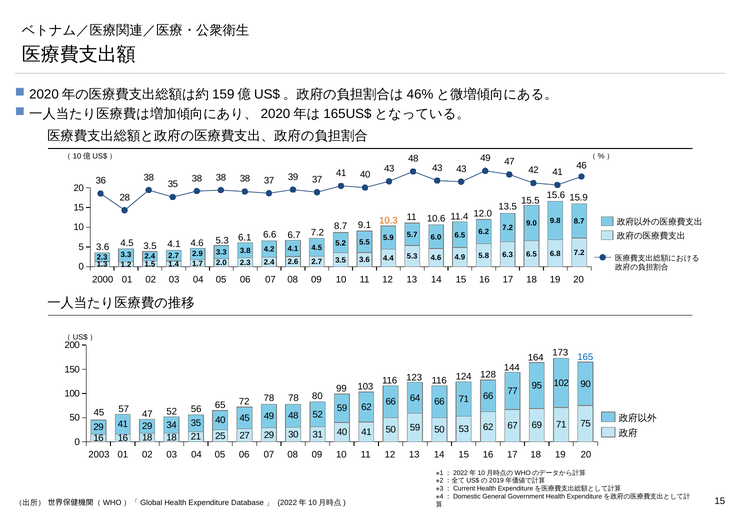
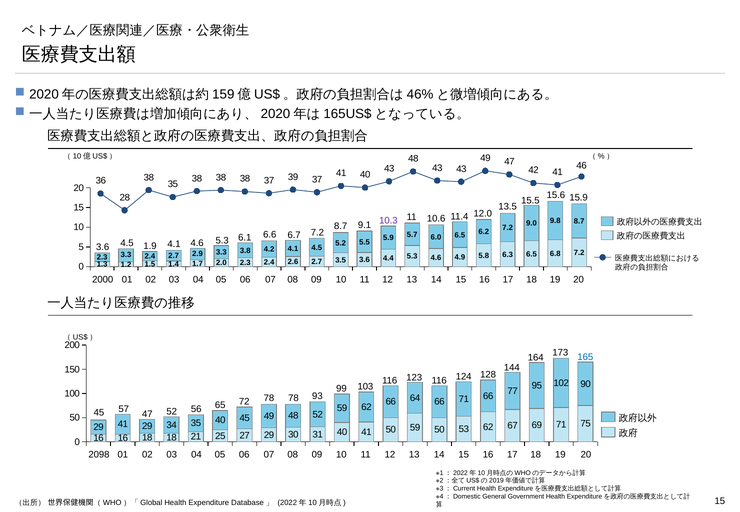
10.3 colour: orange -> purple (388, 221)
3.5: 3.5 -> 1.9 (150, 246)
80: 80 -> 93 (317, 397)
2003: 2003 -> 2098 (99, 455)
